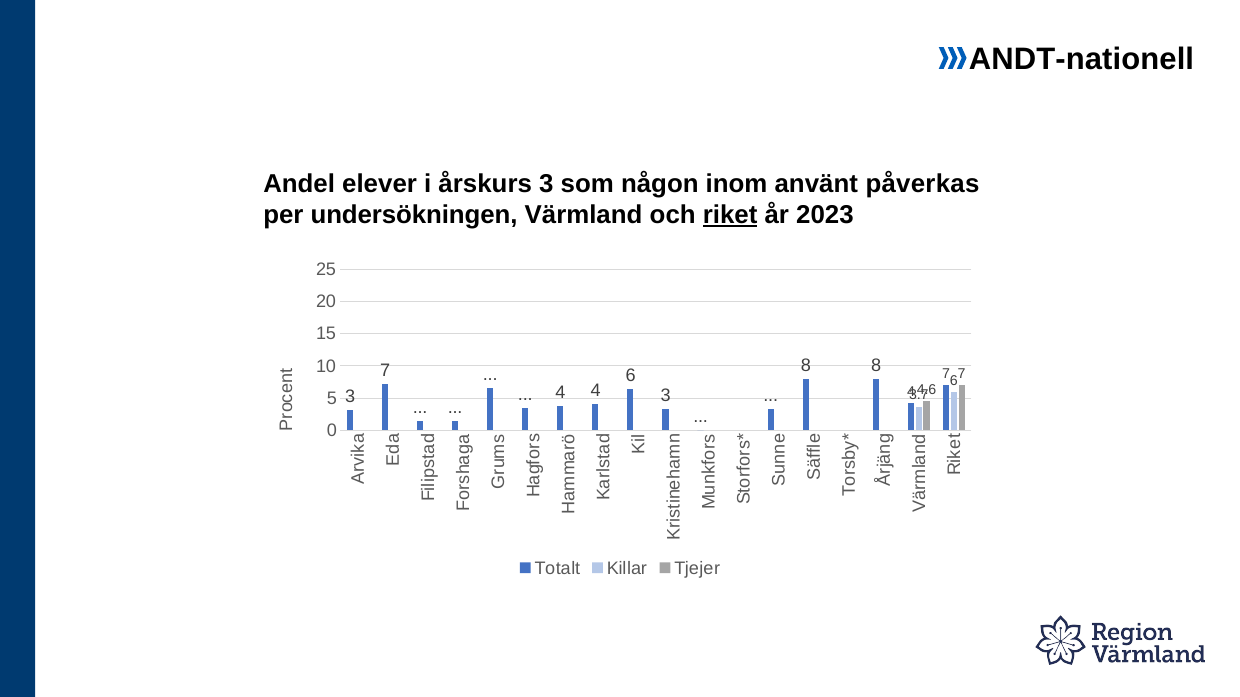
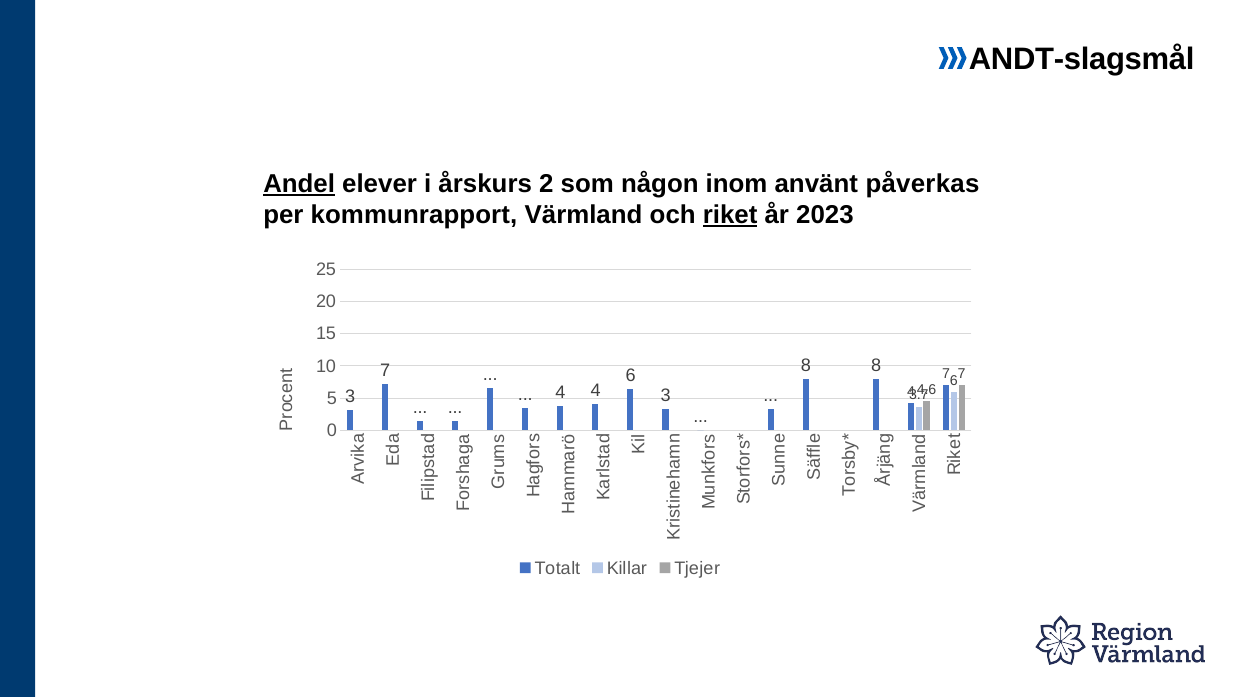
ANDT-nationell: ANDT-nationell -> ANDT-slagsmål (1082, 59)
Andel underline: none -> present (299, 184)
årskurs 3: 3 -> 2 (546, 184)
undersökningen: undersökningen -> kommunrapport (414, 215)
